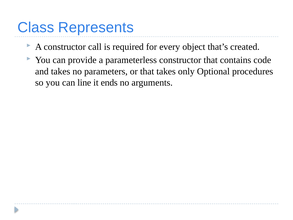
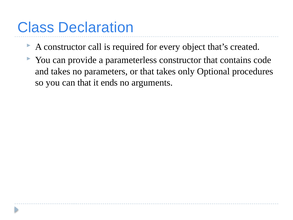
Represents: Represents -> Declaration (96, 27)
can line: line -> that (84, 82)
